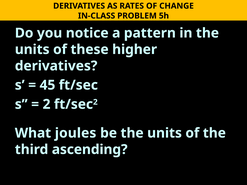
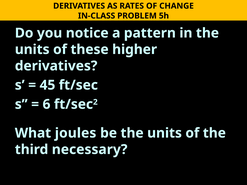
2: 2 -> 6 (47, 104)
ascending: ascending -> necessary (90, 150)
